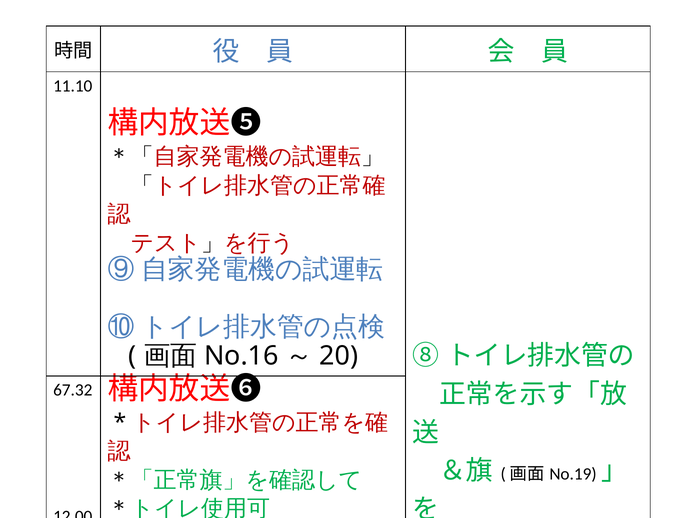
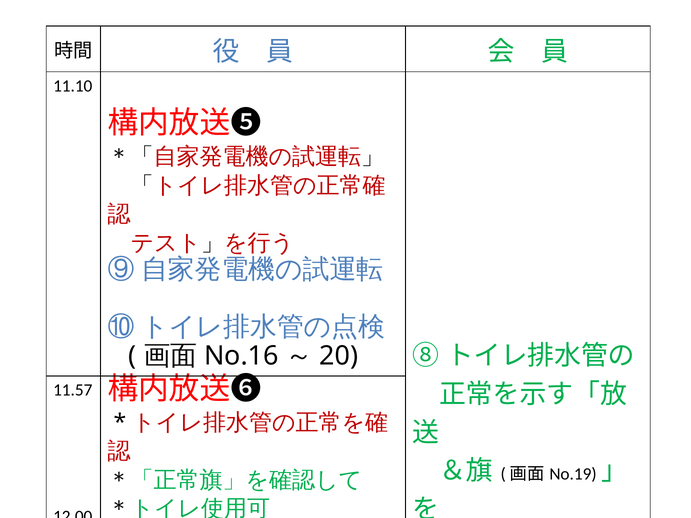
67.32: 67.32 -> 11.57 (73, 390)
